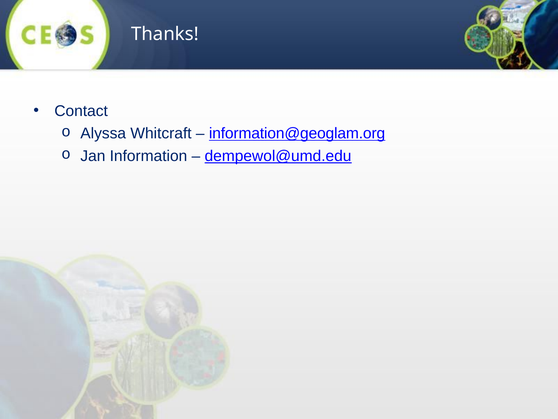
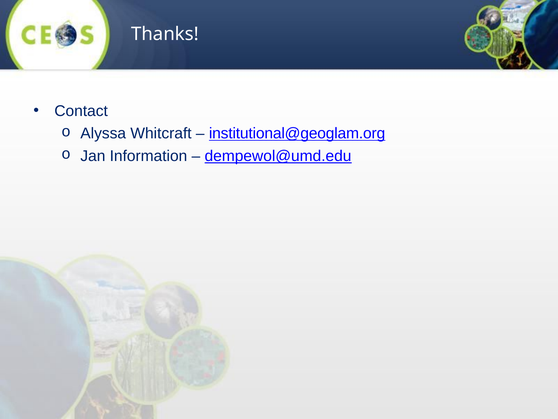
information@geoglam.org: information@geoglam.org -> institutional@geoglam.org (297, 133)
